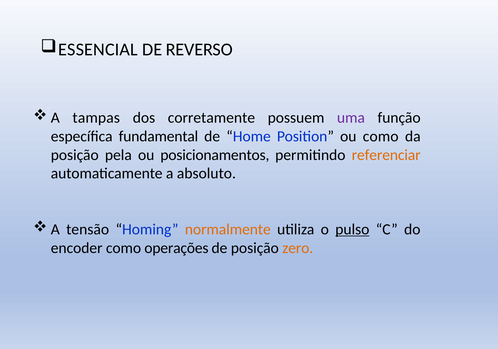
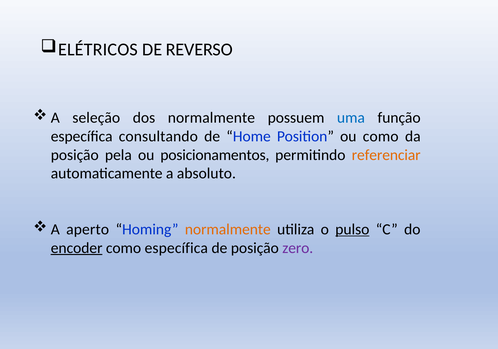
ESSENCIAL: ESSENCIAL -> ELÉTRICOS (98, 50)
tampas: tampas -> seleção (96, 118)
dos corretamente: corretamente -> normalmente (211, 118)
uma colour: purple -> blue (351, 118)
fundamental: fundamental -> consultando (158, 136)
tensão: tensão -> aperto (88, 229)
encoder underline: none -> present (77, 248)
como operações: operações -> específica (176, 248)
zero colour: orange -> purple (298, 248)
